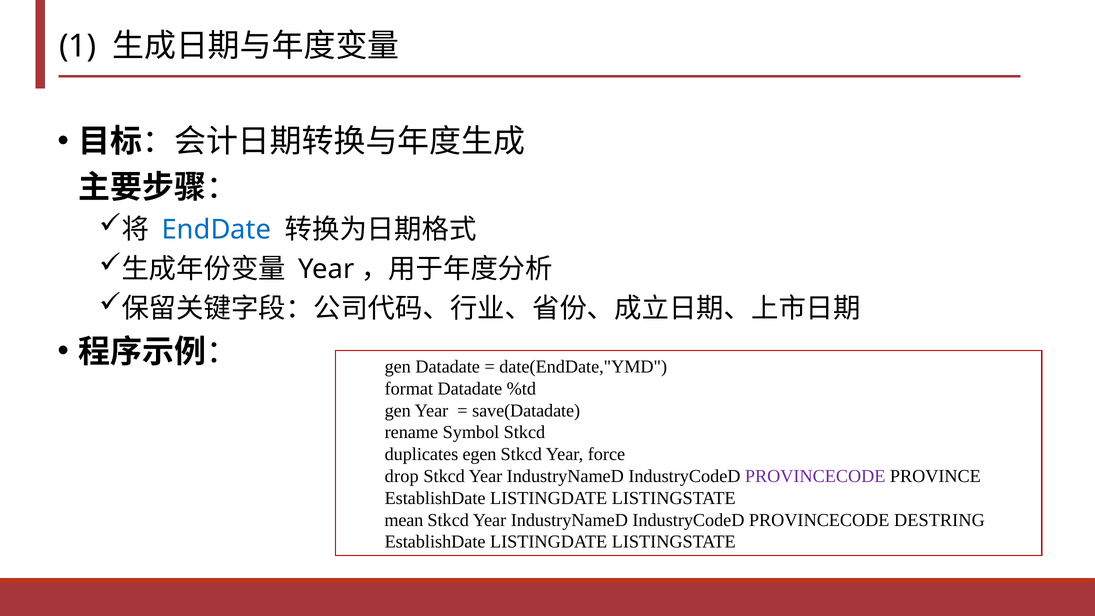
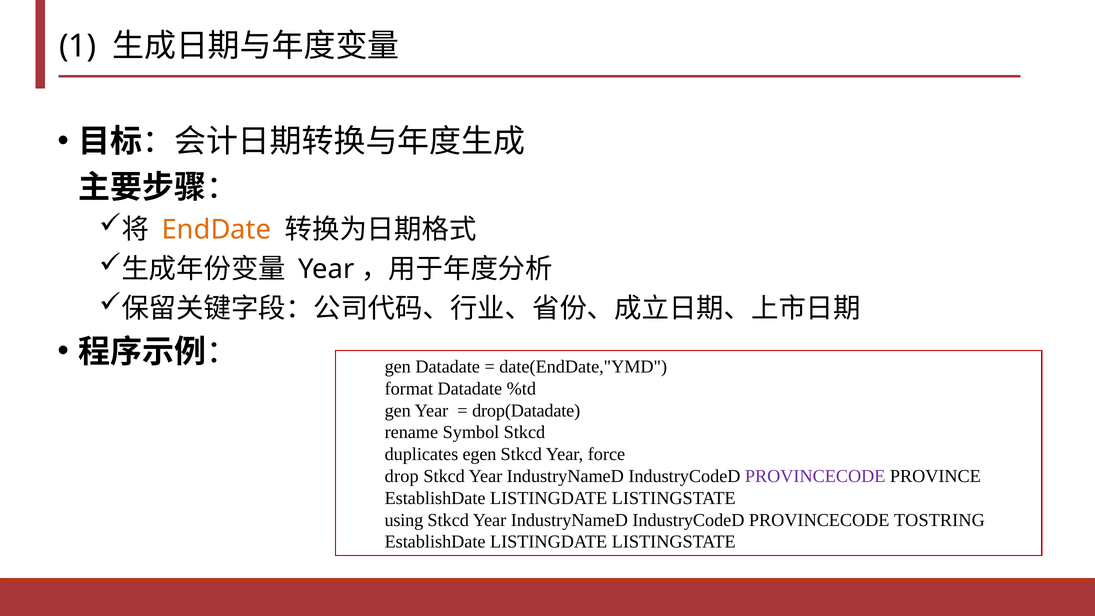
EndDate colour: blue -> orange (216, 230)
save(Datadate: save(Datadate -> drop(Datadate (526, 410)
mean: mean -> using (404, 520)
DESTRING: DESTRING -> TOSTRING (939, 520)
